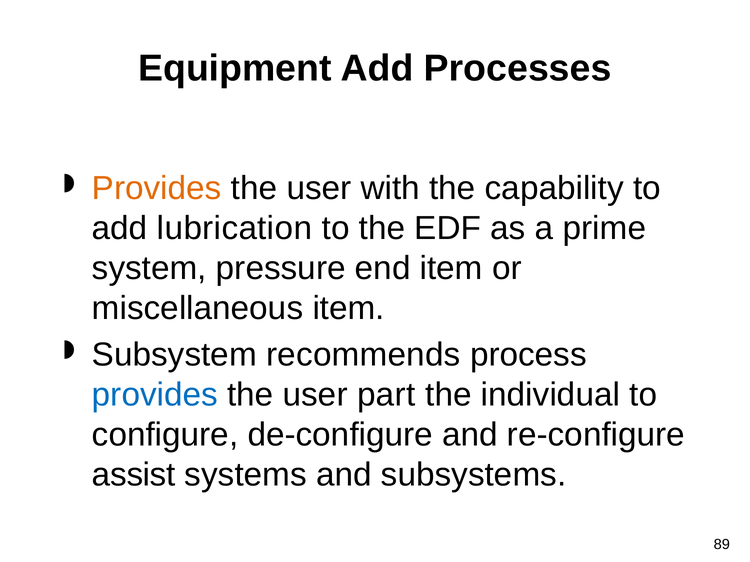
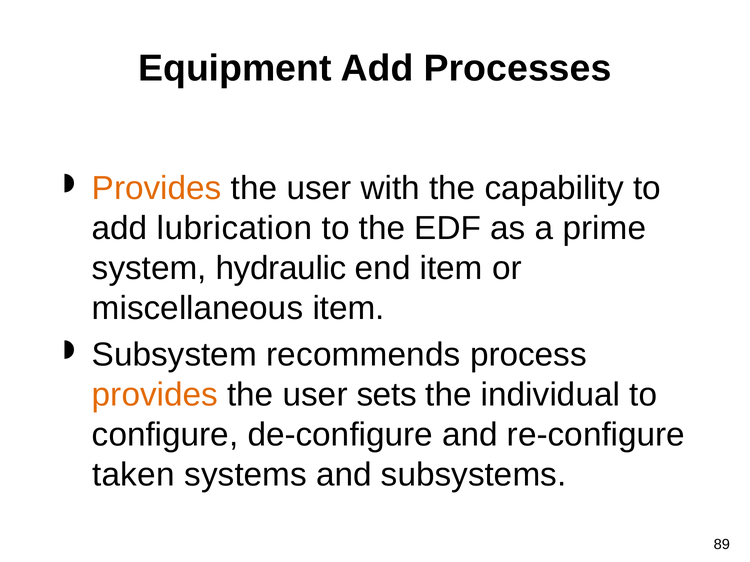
pressure: pressure -> hydraulic (281, 269)
provides colour: blue -> orange (155, 395)
part: part -> sets (387, 395)
assist: assist -> taken (133, 475)
